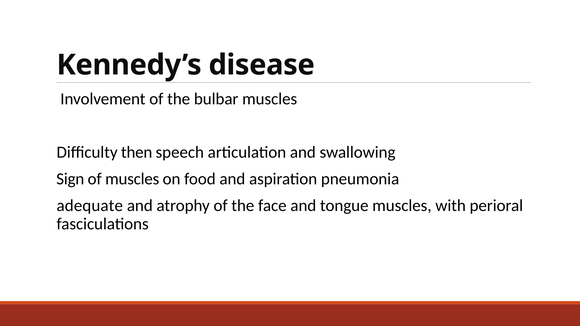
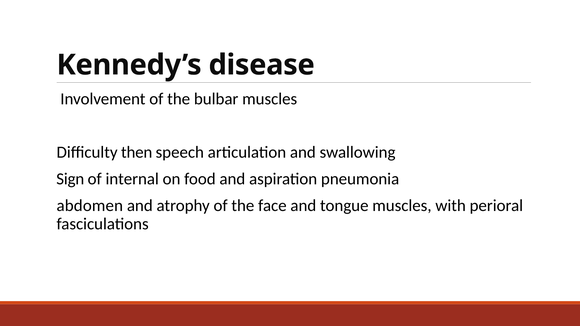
of muscles: muscles -> internal (132, 179)
adequate: adequate -> abdomen (90, 206)
